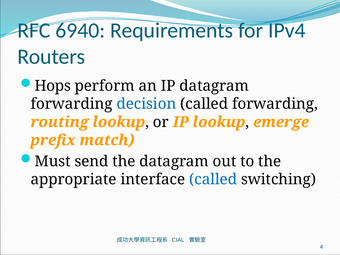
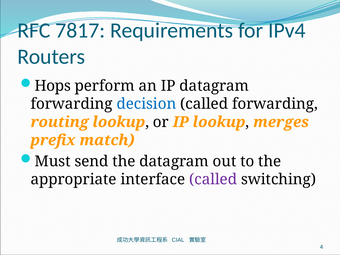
6940: 6940 -> 7817 (80, 31)
emerge: emerge -> merges (281, 122)
called colour: blue -> purple (213, 179)
